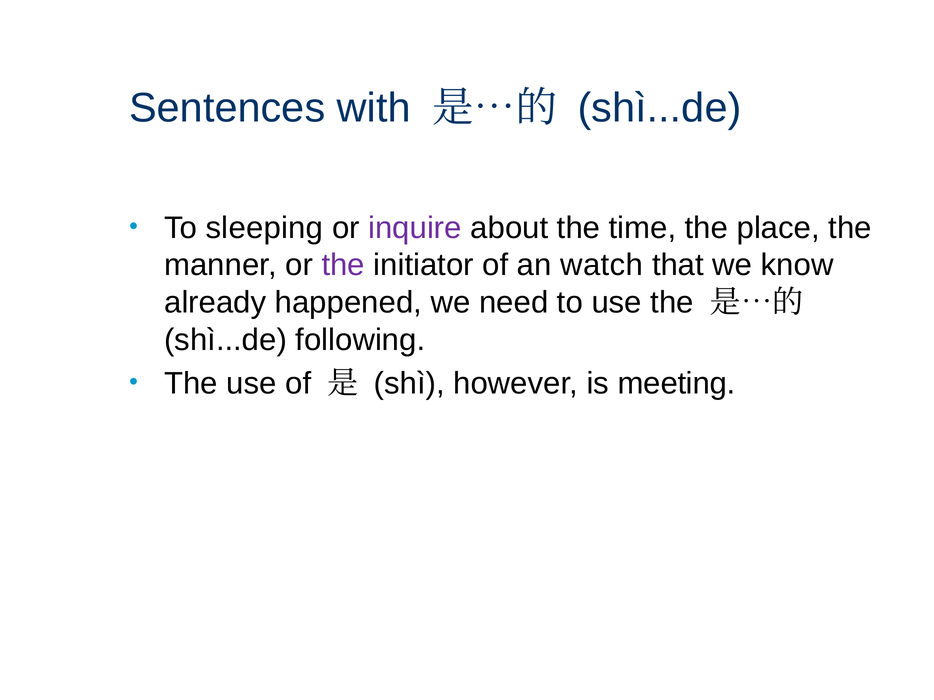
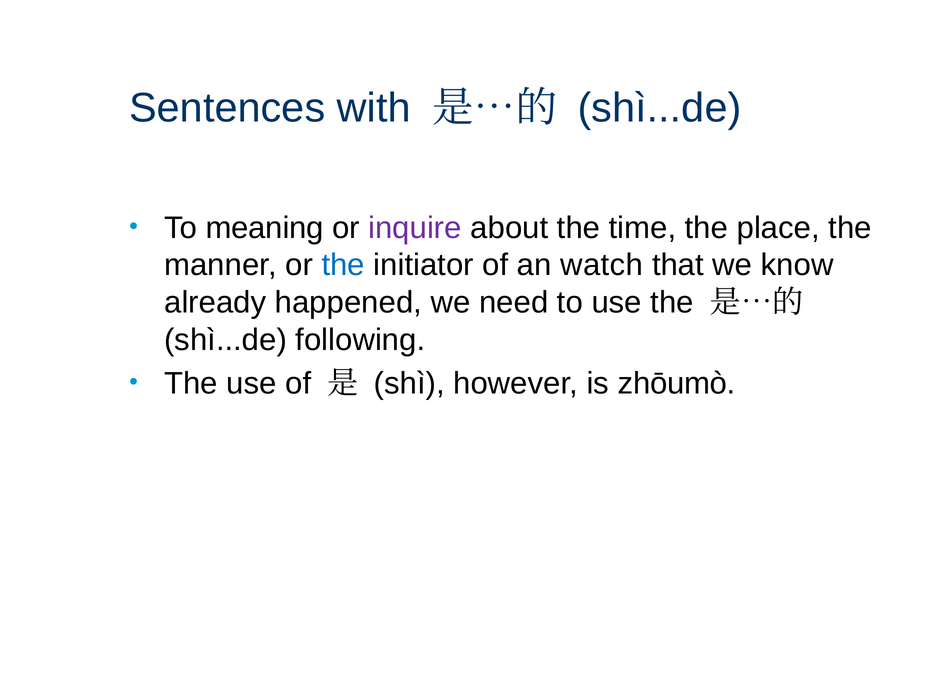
sleeping: sleeping -> meaning (265, 228)
the colour: purple -> blue (343, 265)
meeting: meeting -> zhōumò (677, 384)
